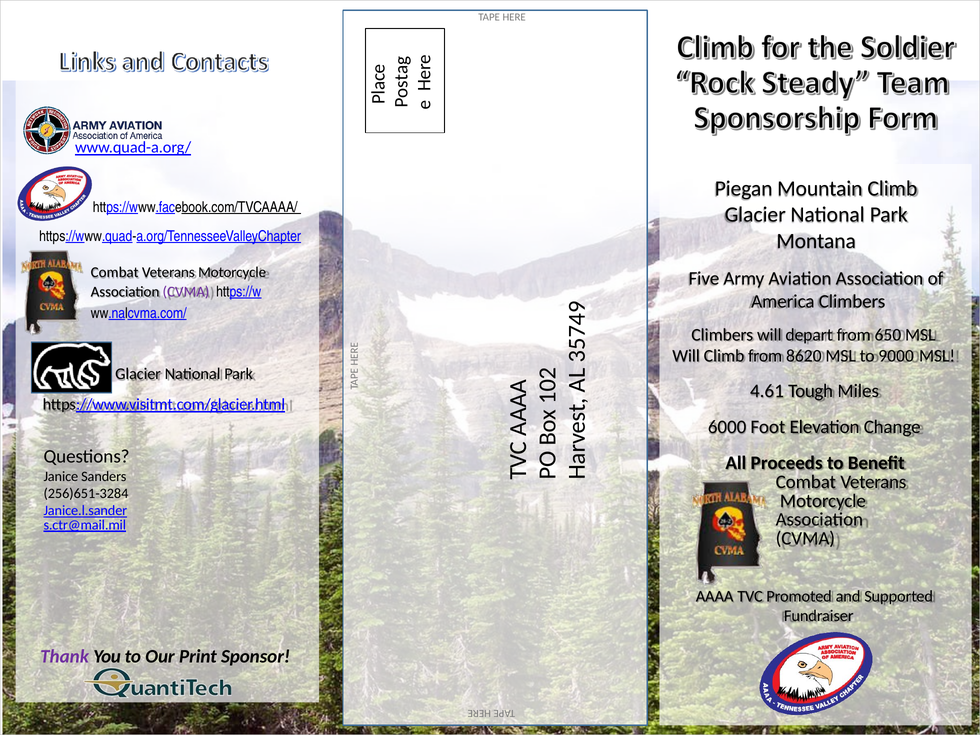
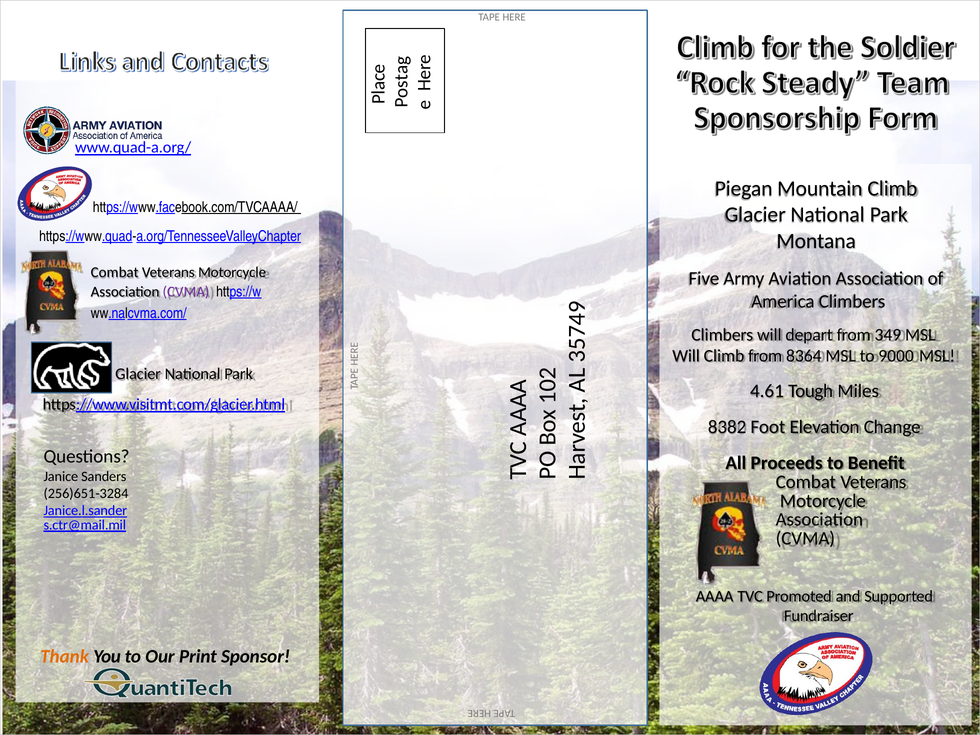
650: 650 -> 349 (888, 335)
8620: 8620 -> 8364 (804, 356)
6000: 6000 -> 8382 (727, 427)
Thank colour: purple -> orange (65, 656)
